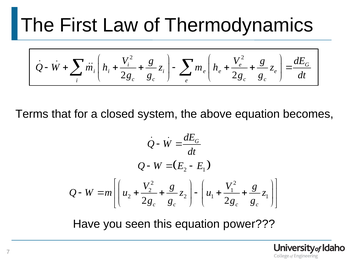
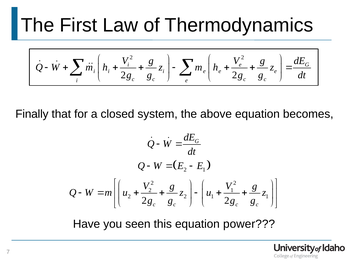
Terms: Terms -> Finally (32, 114)
